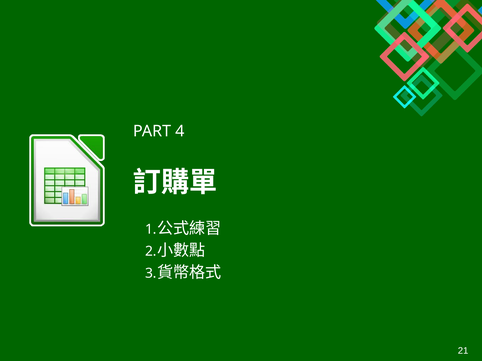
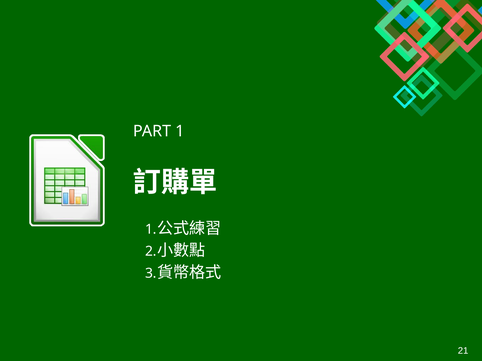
PART 4: 4 -> 1 (180, 131)
